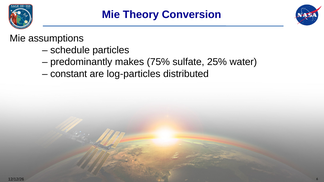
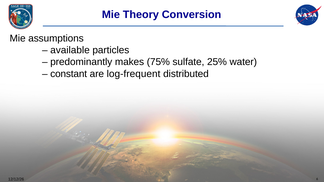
schedule: schedule -> available (70, 50)
log-particles: log-particles -> log-frequent (134, 74)
